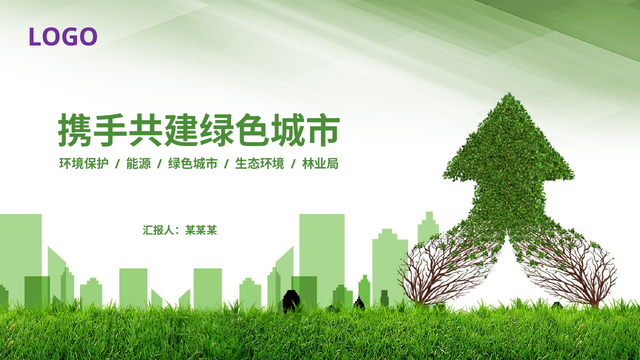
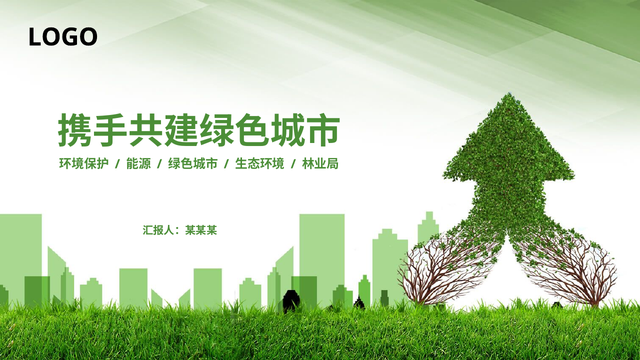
LOGO colour: purple -> black (63, 37)
